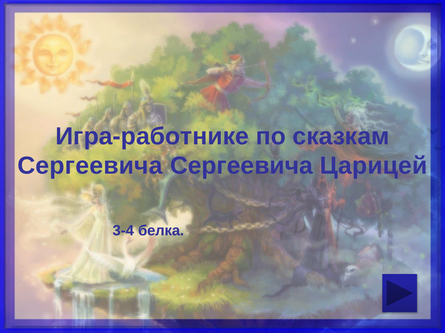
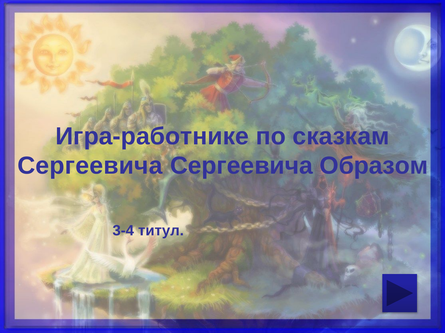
Царицей: Царицей -> Образом (374, 166)
белка: белка -> титул (161, 231)
